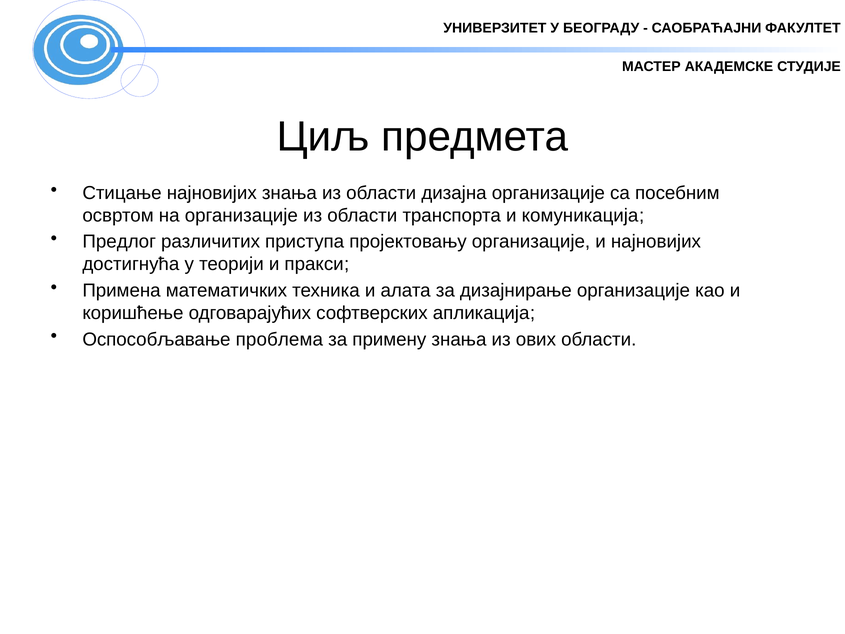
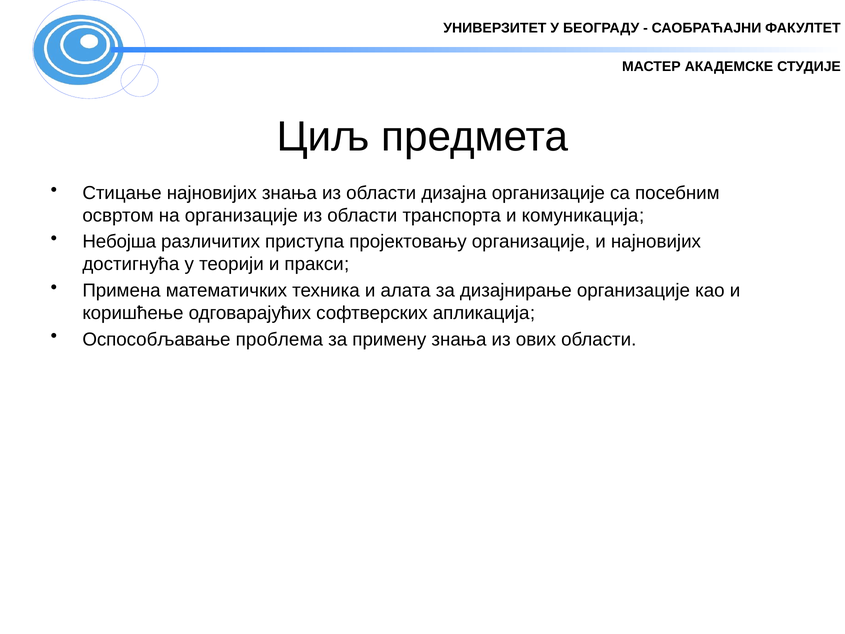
Предлог: Предлог -> Небојша (119, 242)
